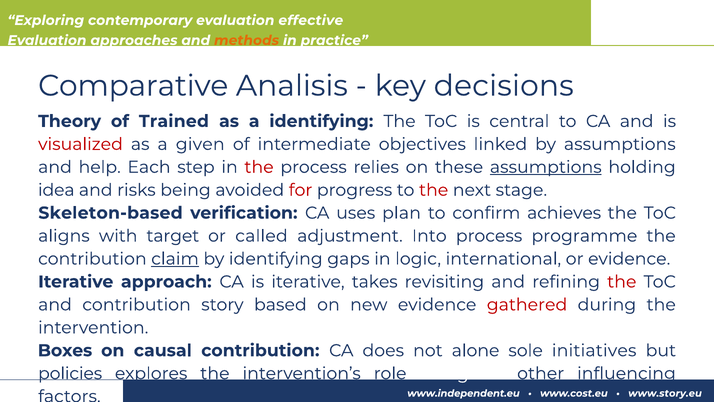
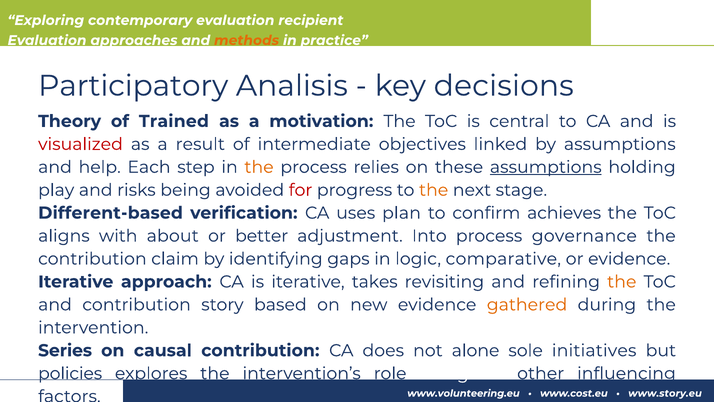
effective: effective -> recipient (311, 20)
Comparative: Comparative -> Participatory (133, 86)
a identifying: identifying -> motivation (321, 121)
given: given -> result (200, 144)
the colour: red -> orange (259, 167)
idea: idea -> play (56, 190)
the colour: red -> orange (434, 190)
Skeleton-based: Skeleton-based -> Different-based (111, 213)
target: target -> about (173, 236)
called: called -> better (262, 236)
programme: programme -> governance (584, 236)
claim underline: present -> none (175, 259)
international: international -> comparative (503, 259)
the colour: red -> orange (622, 282)
gathered colour: red -> orange (527, 304)
Boxes: Boxes -> Series (65, 350)
www.independent.eu: www.independent.eu -> www.volunteering.eu (463, 393)
